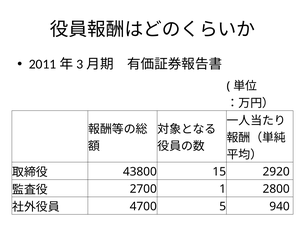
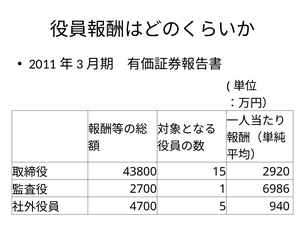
2800: 2800 -> 6986 (276, 190)
